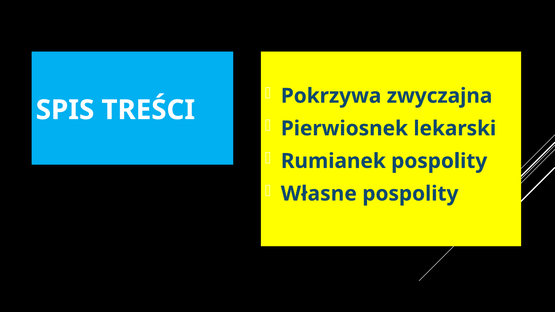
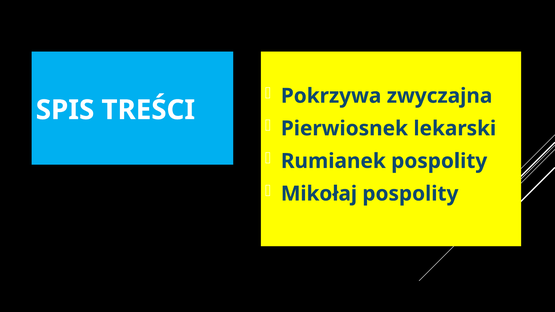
Własne: Własne -> Mikołaj (319, 194)
